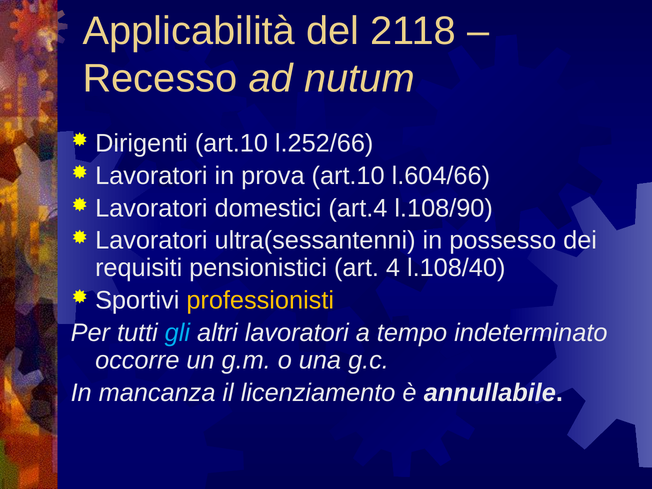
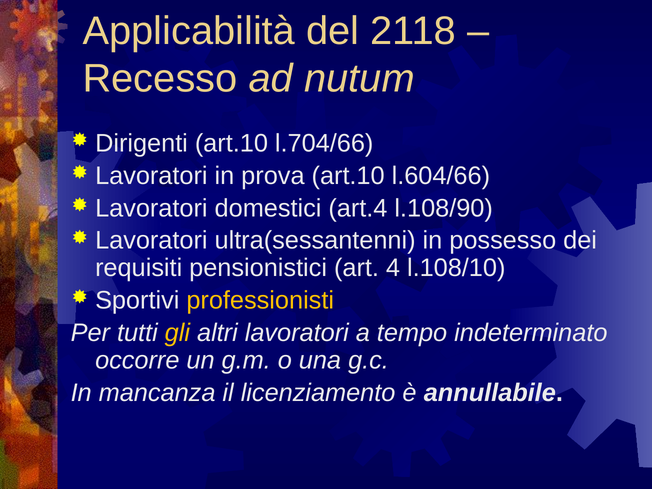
l.252/66: l.252/66 -> l.704/66 (324, 143)
l.108/40: l.108/40 -> l.108/10 (456, 268)
gli colour: light blue -> yellow (177, 333)
